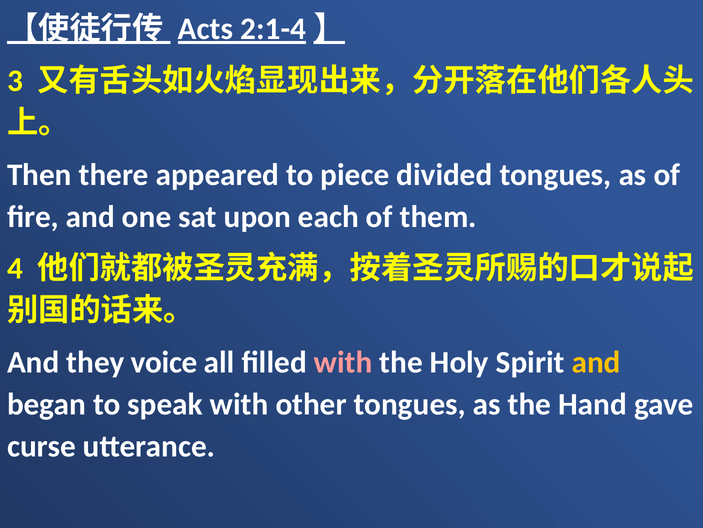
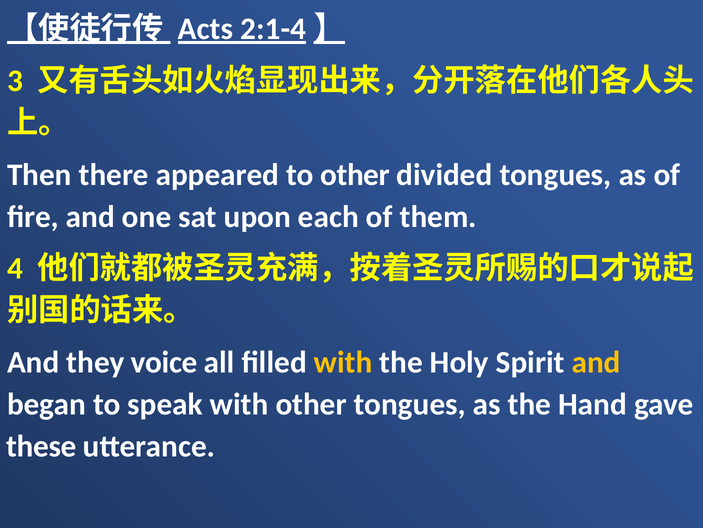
to piece: piece -> other (355, 174)
with colour: pink -> yellow (343, 362)
curse: curse -> these (42, 446)
